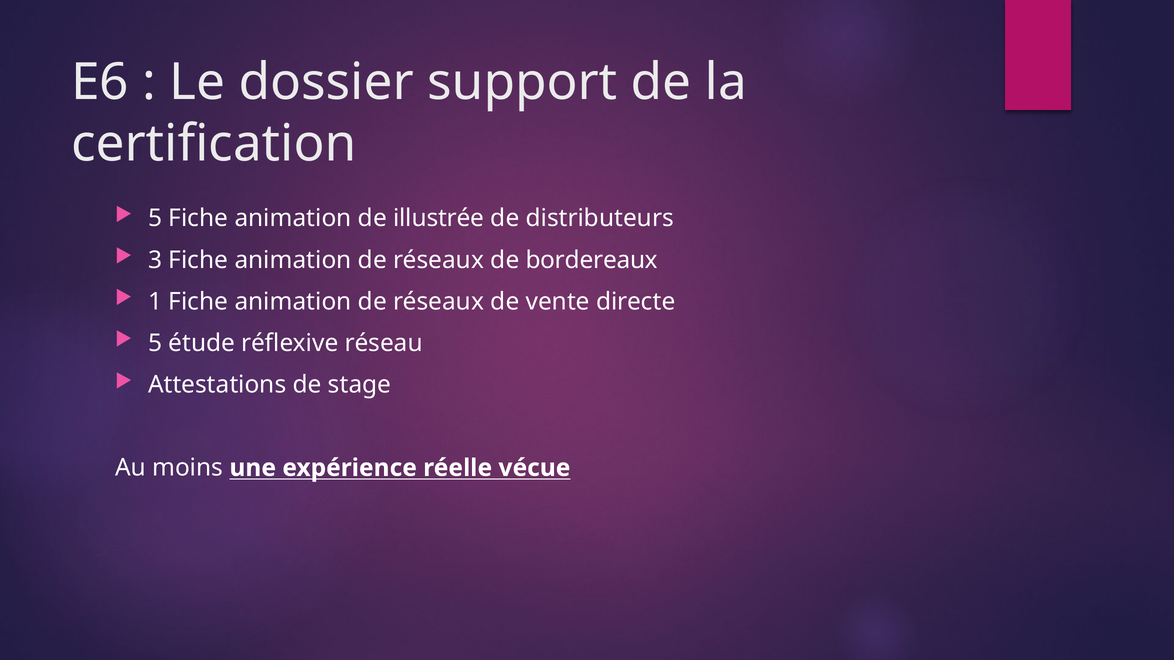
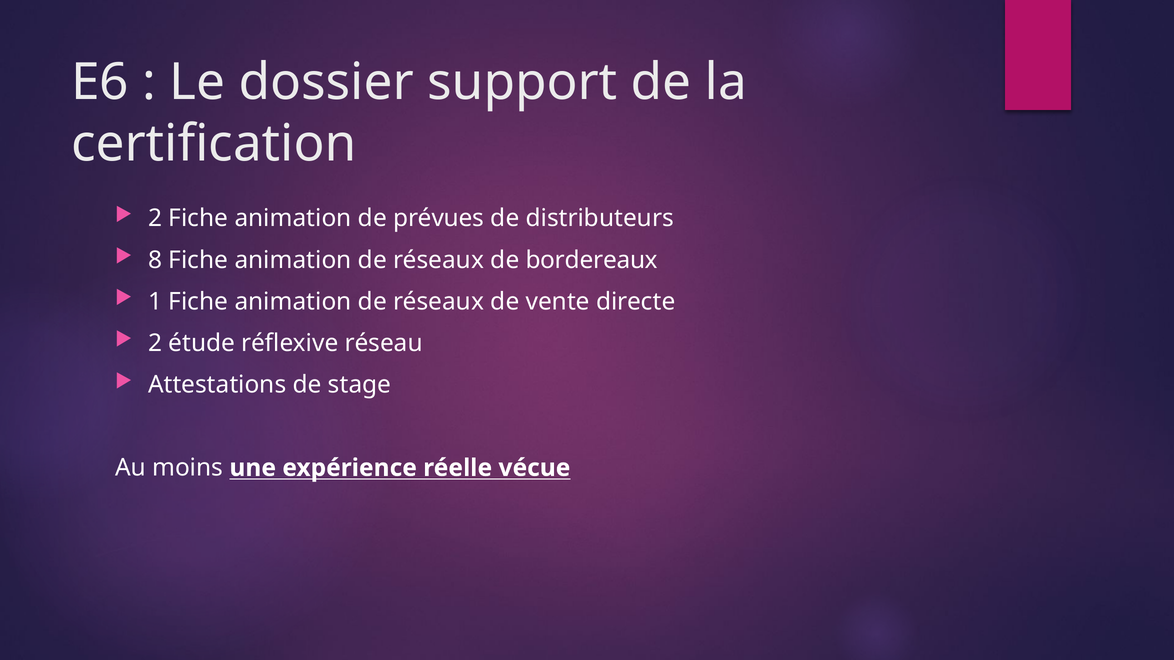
5: 5 -> 2 (155, 218)
illustrée: illustrée -> prévues (439, 218)
3: 3 -> 8 (155, 260)
5: 5 -> 2 (155, 343)
